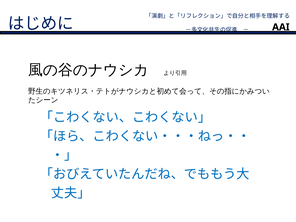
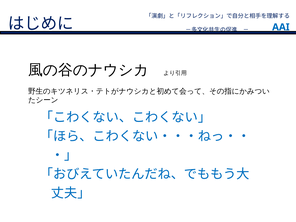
AAI colour: black -> blue (281, 27)
